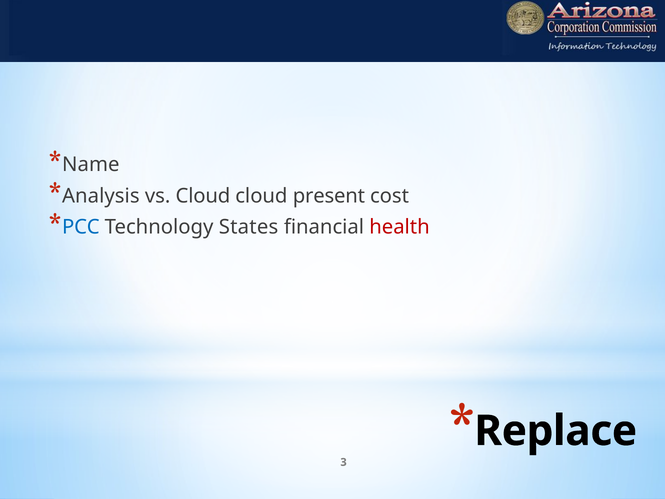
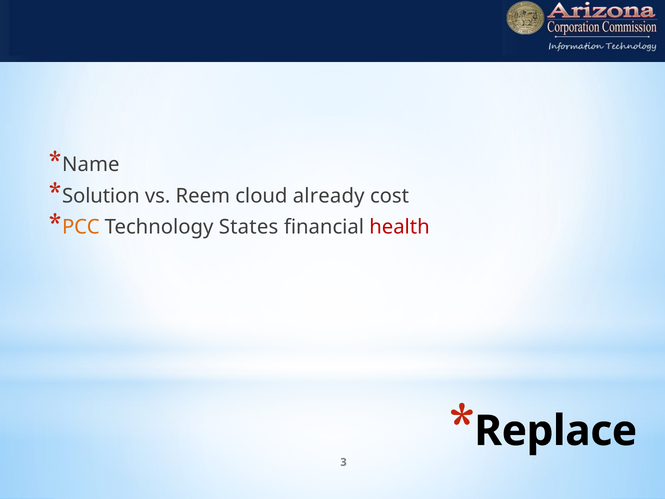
Analysis: Analysis -> Solution (101, 196)
vs Cloud: Cloud -> Reem (203, 196)
present: present -> already (329, 196)
PCC colour: blue -> orange (81, 227)
